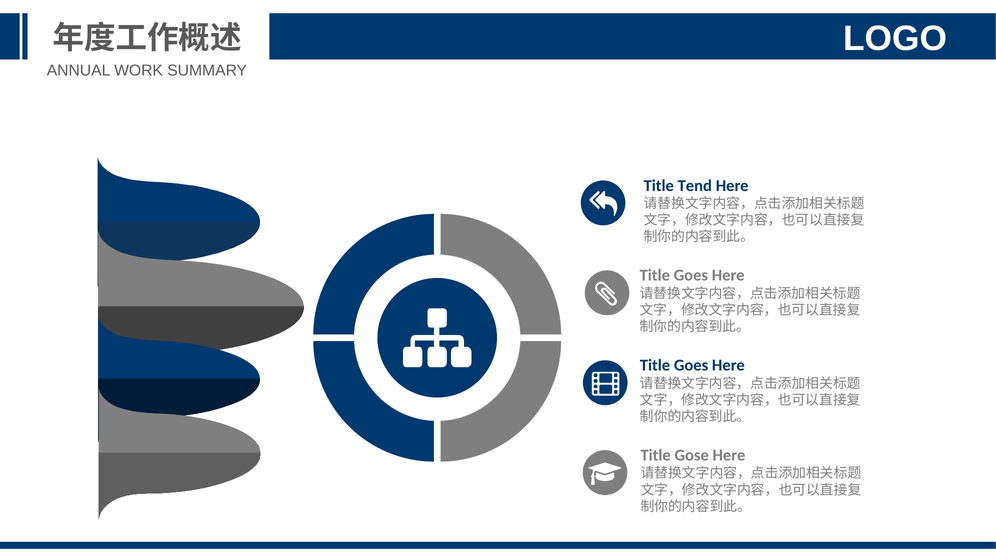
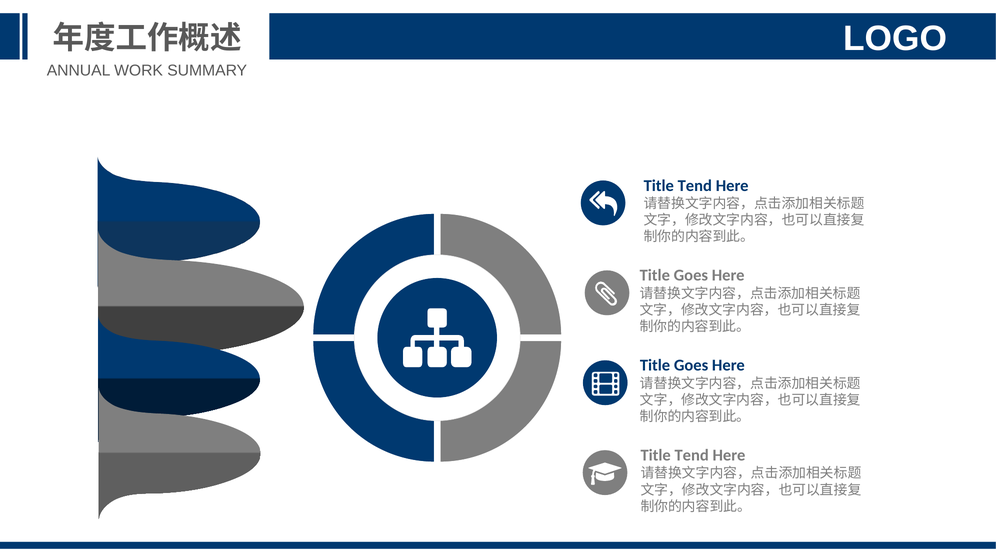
Gose: Gose -> Tend (692, 456)
